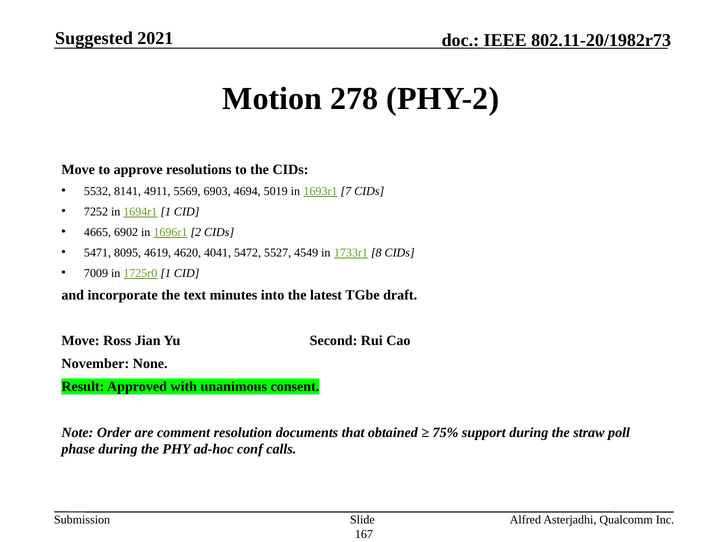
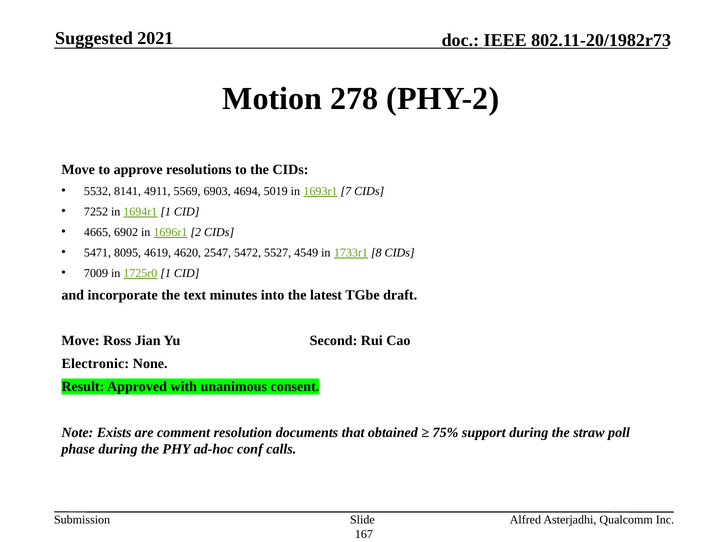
4041: 4041 -> 2547 (218, 252)
November: November -> Electronic (95, 363)
Order: Order -> Exists (114, 432)
